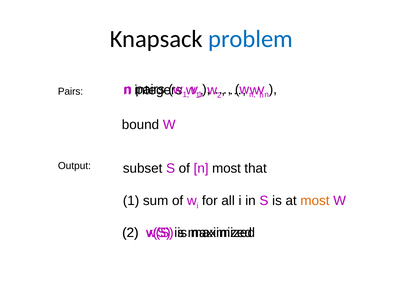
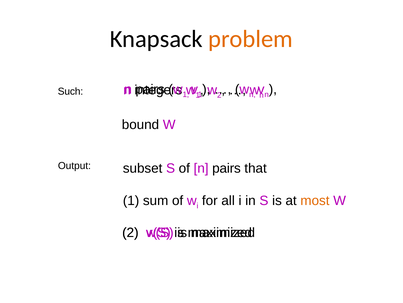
problem colour: blue -> orange (251, 39)
Pairs: Pairs -> Such (70, 91)
of n most: most -> pairs (227, 168)
